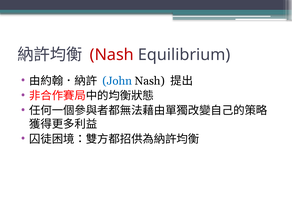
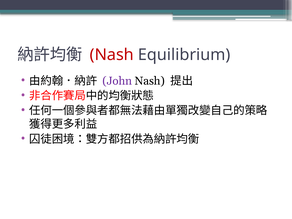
John colour: blue -> purple (117, 81)
